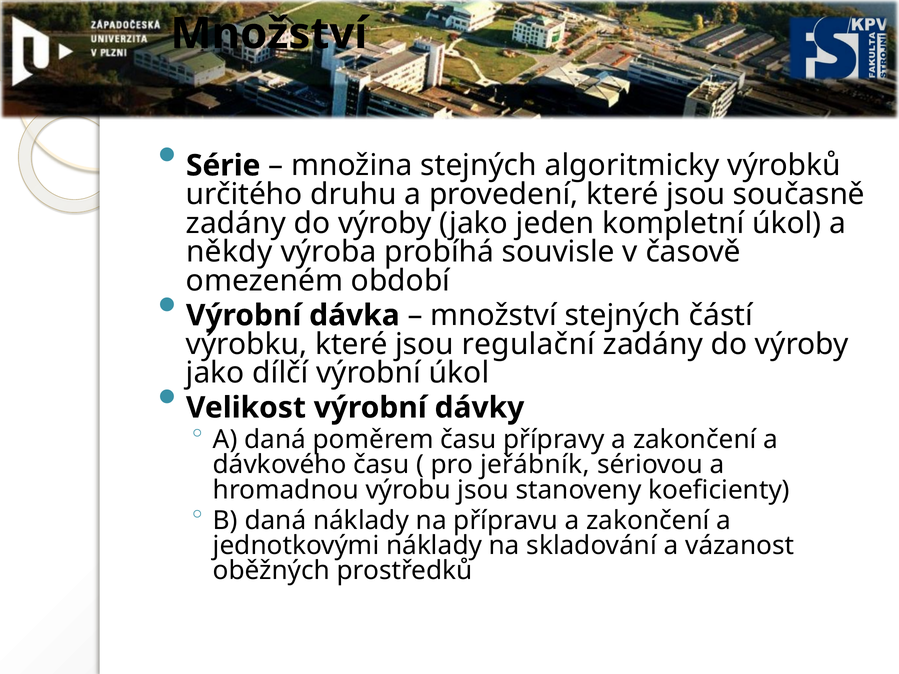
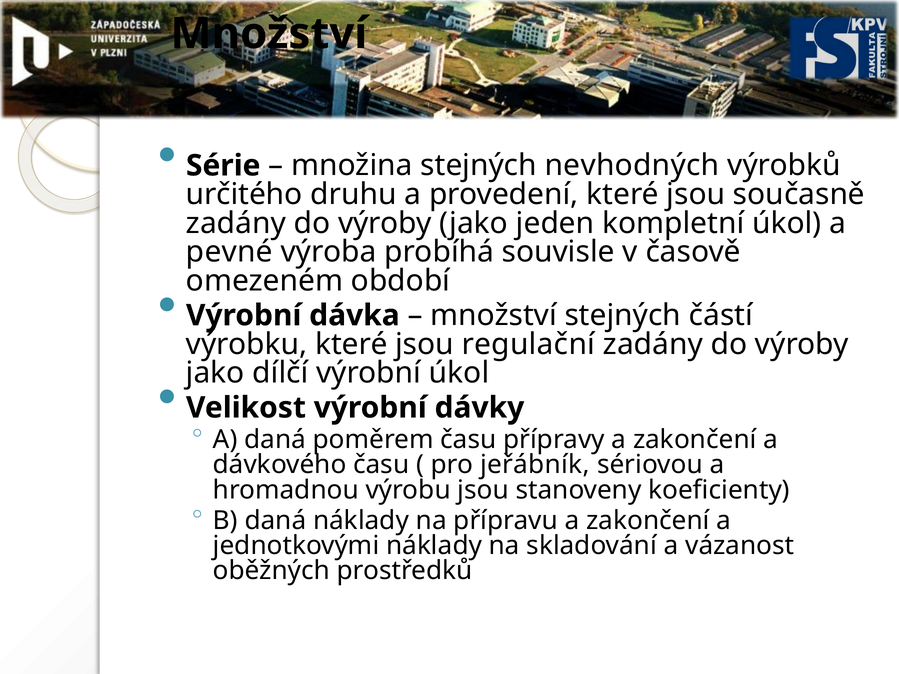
algoritmicky: algoritmicky -> nevhodných (632, 166)
někdy: někdy -> pevné (229, 252)
